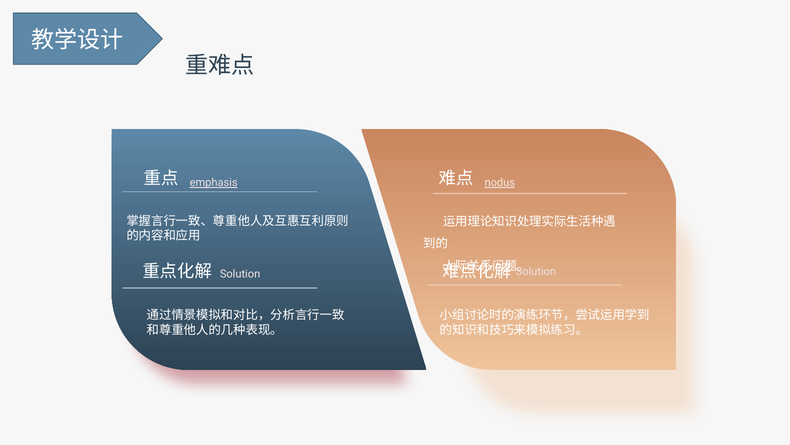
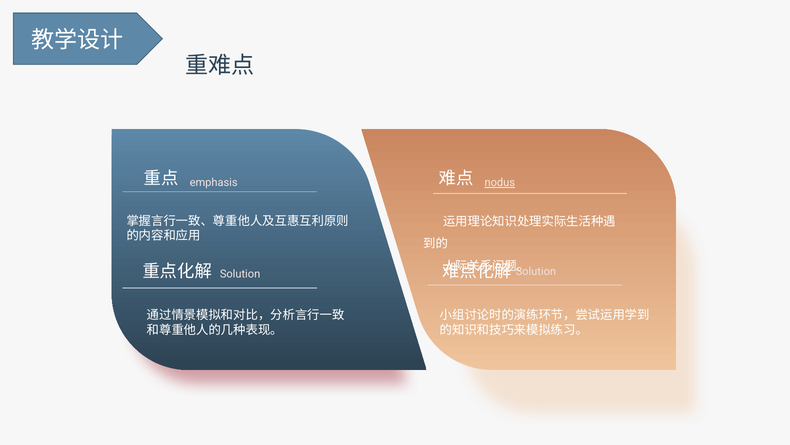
emphasis underline: present -> none (214, 182)
